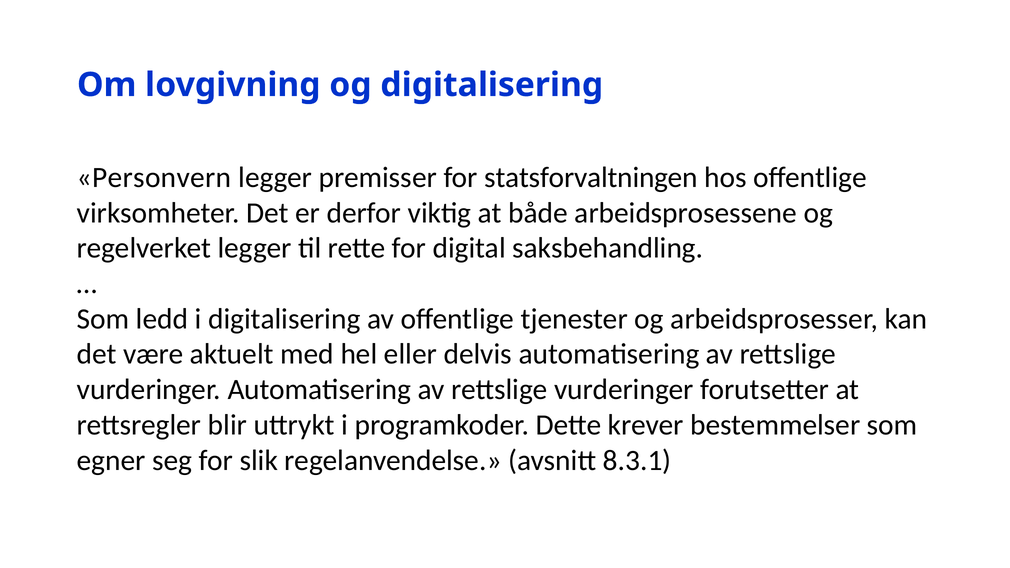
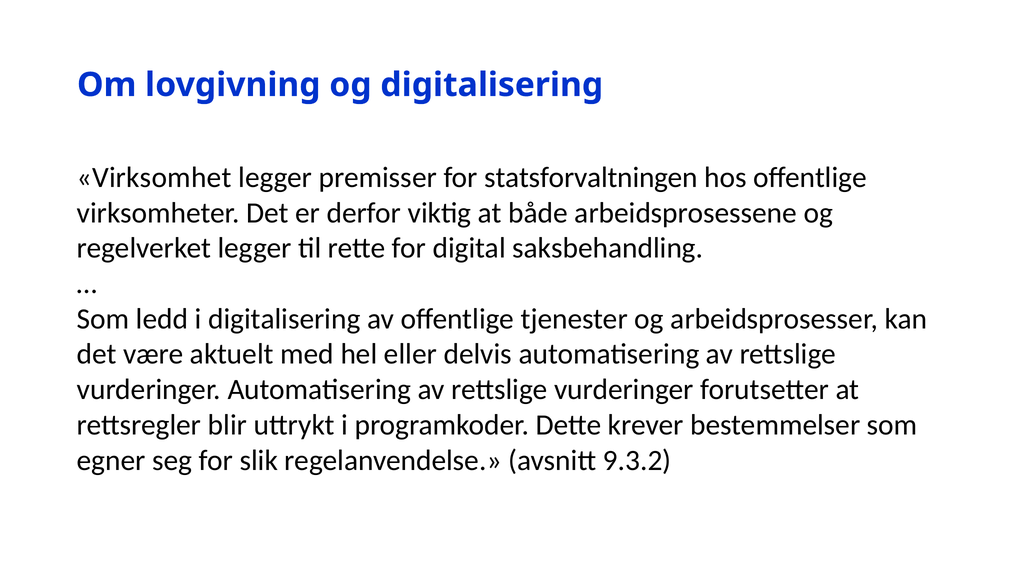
Personvern: Personvern -> Virksomhet (154, 177)
8.3.1: 8.3.1 -> 9.3.2 (637, 460)
